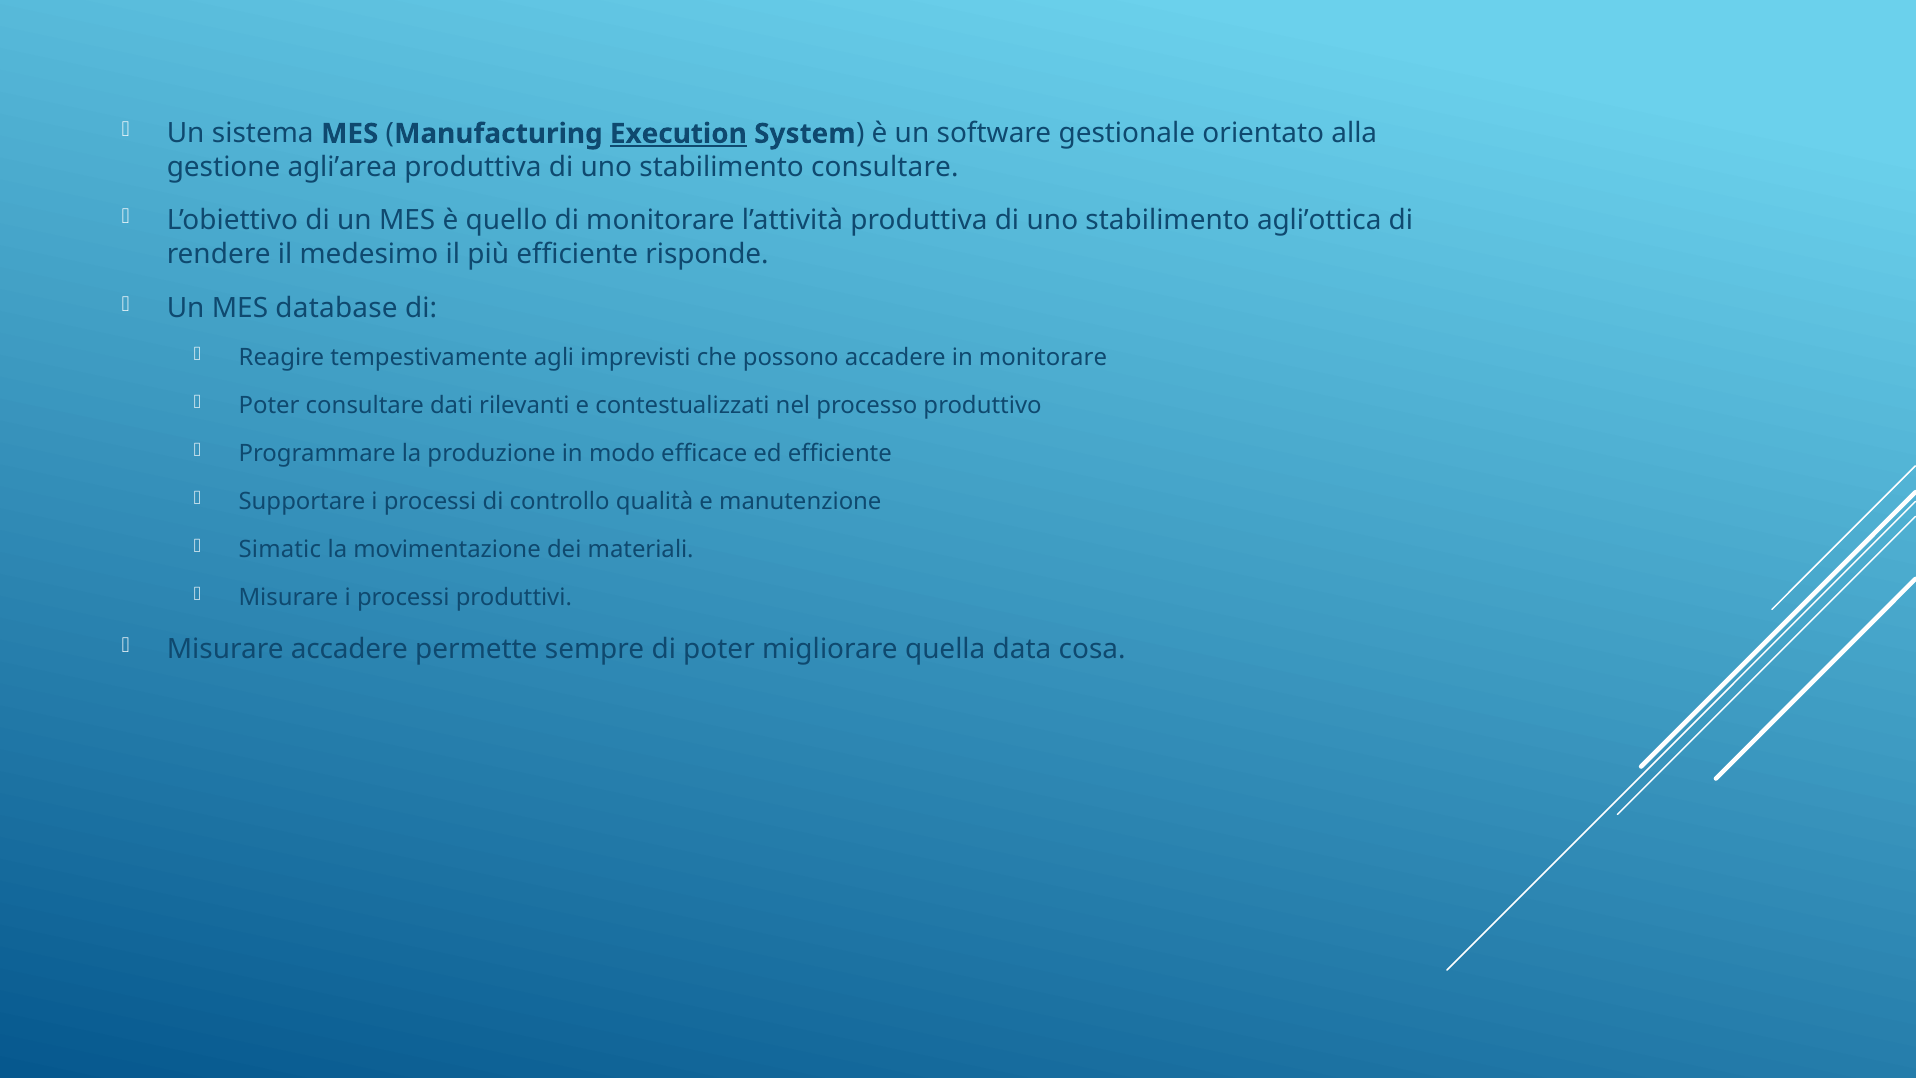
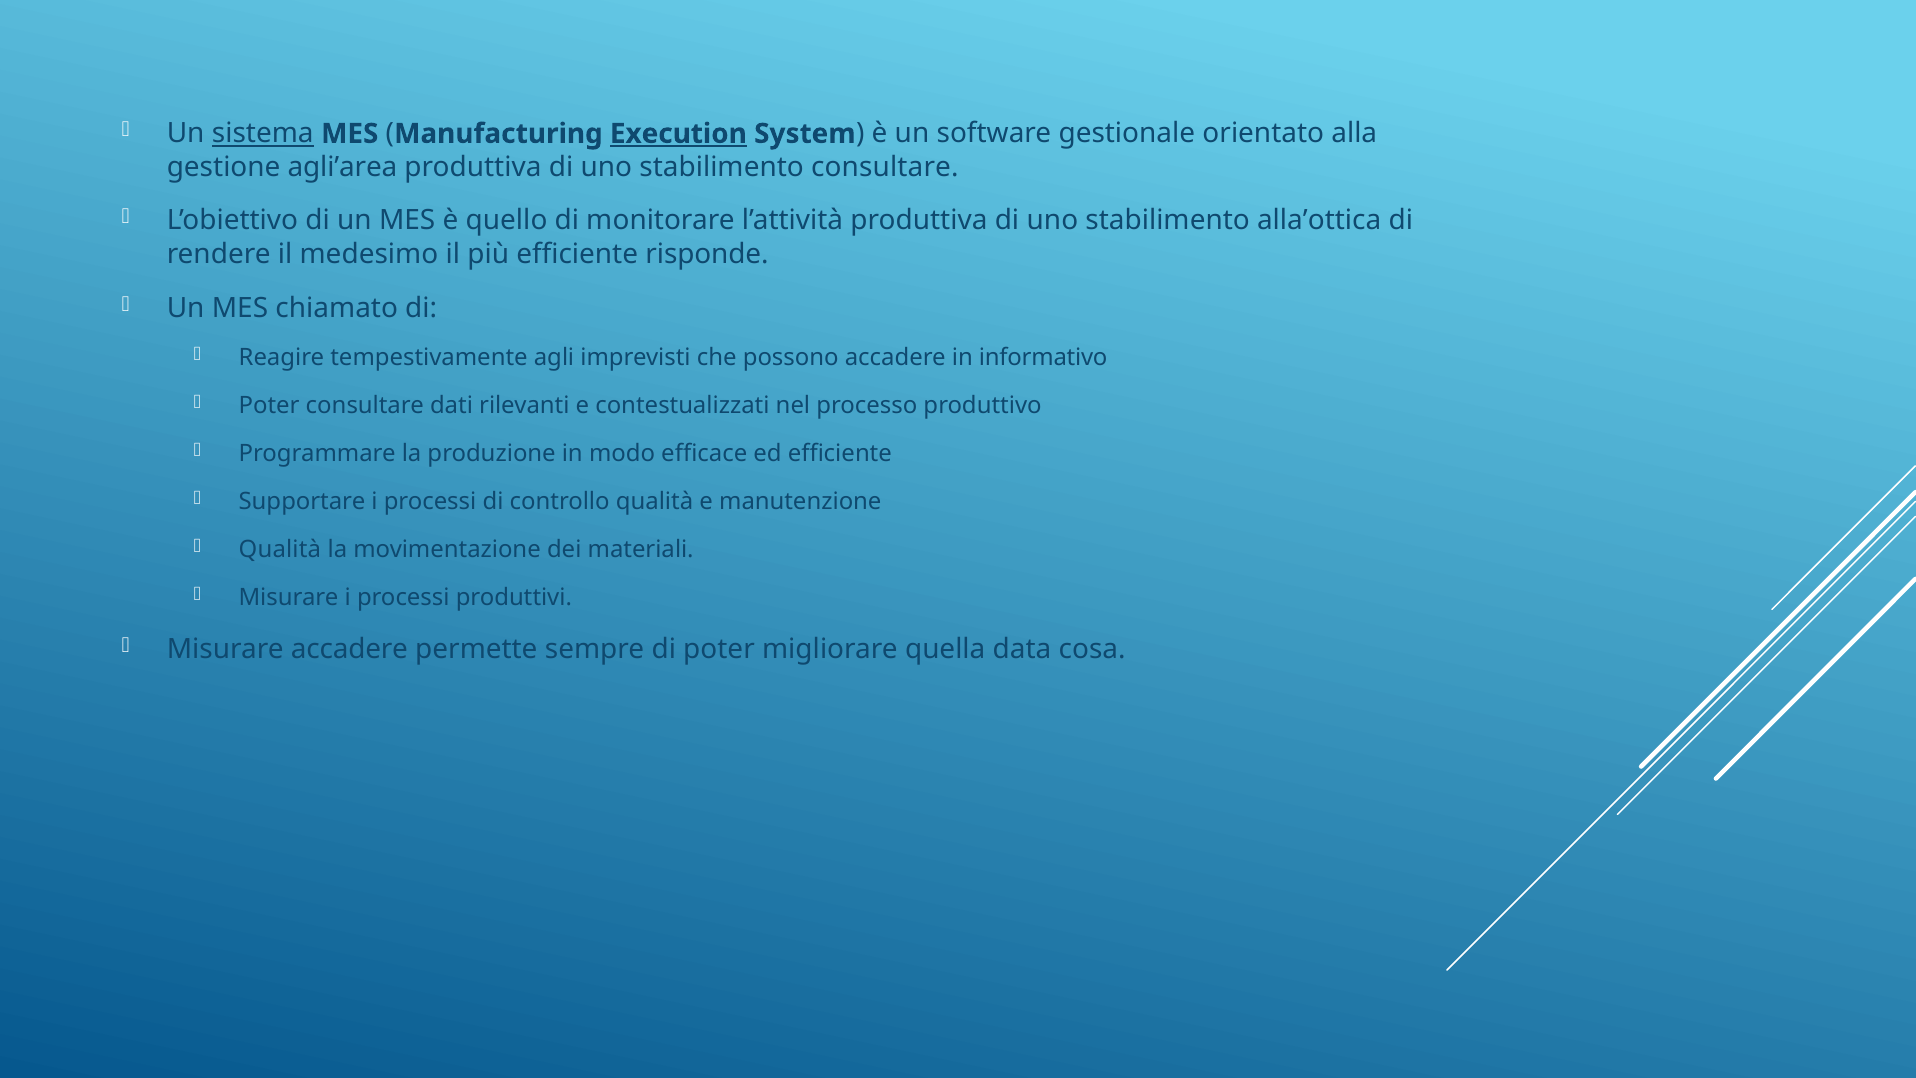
sistema underline: none -> present (263, 134)
agli’ottica: agli’ottica -> alla’ottica (1319, 221)
database: database -> chiamato (337, 308)
in monitorare: monitorare -> informativo (1043, 358)
Simatic: Simatic -> Qualità (280, 549)
